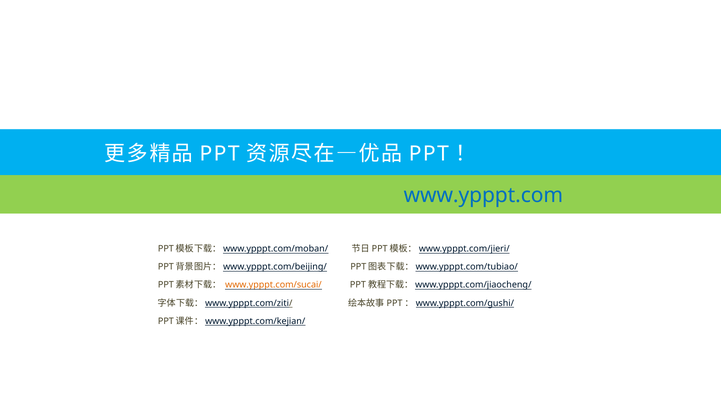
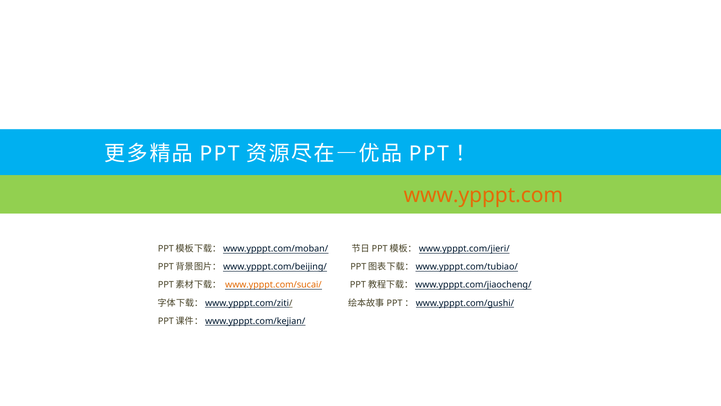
www.ypppt.com colour: blue -> orange (483, 195)
